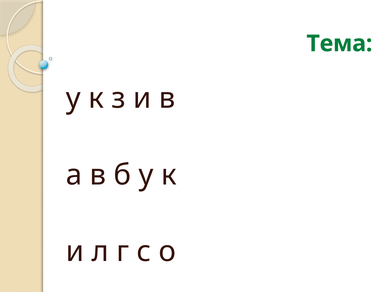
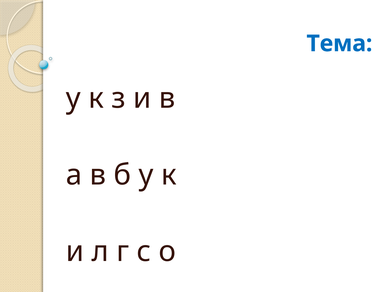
Тема colour: green -> blue (339, 44)
